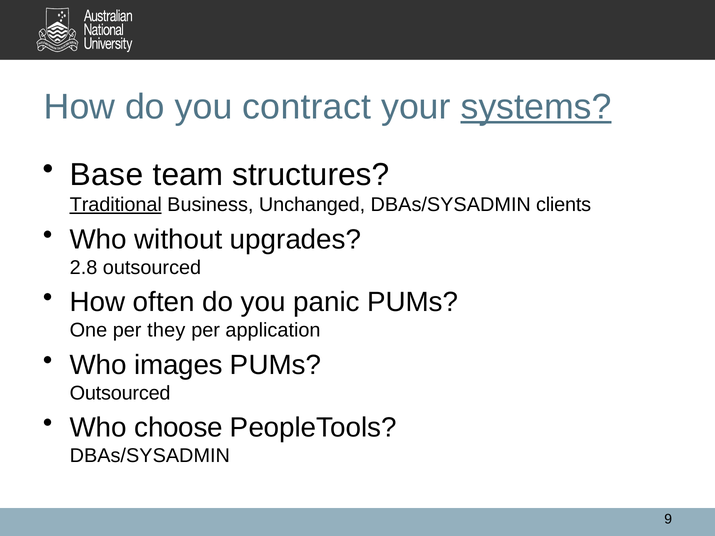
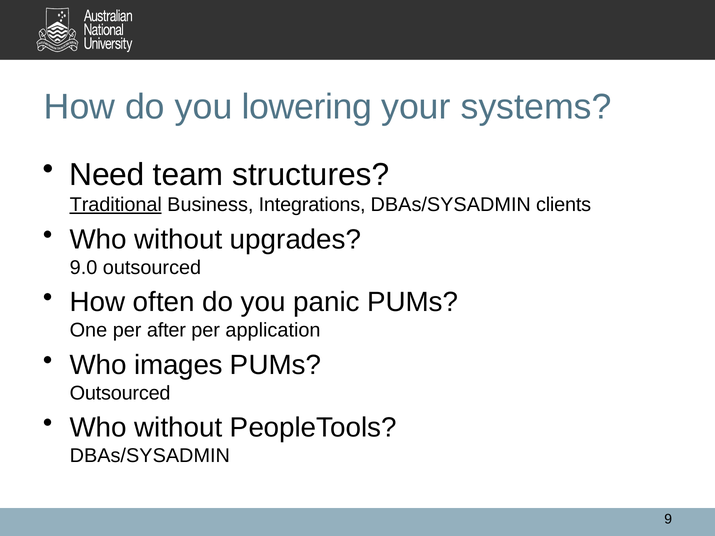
contract: contract -> lowering (307, 107)
systems underline: present -> none (536, 107)
Base: Base -> Need (107, 175)
Unchanged: Unchanged -> Integrations (312, 205)
2.8: 2.8 -> 9.0 (84, 268)
they: they -> after (166, 330)
choose: choose -> without (178, 428)
